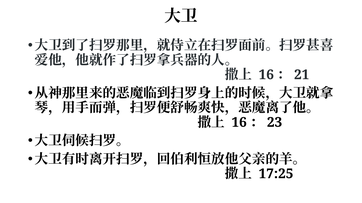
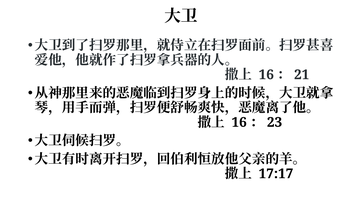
17:25: 17:25 -> 17:17 (276, 174)
